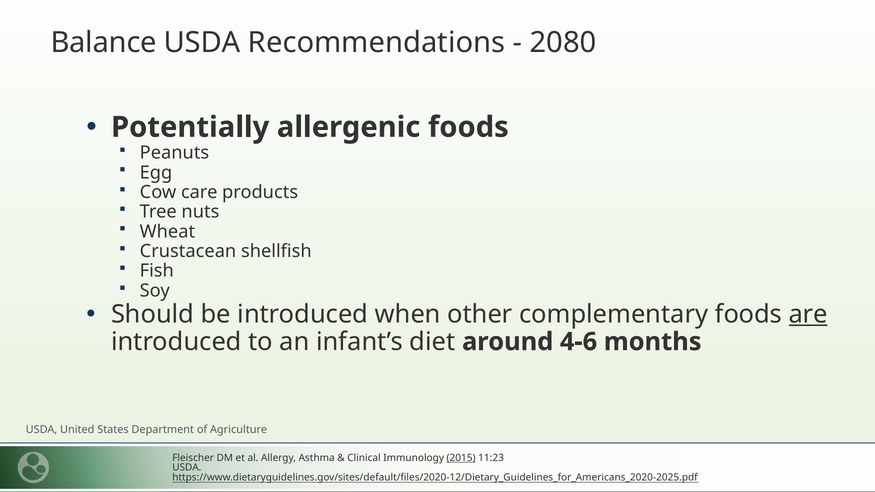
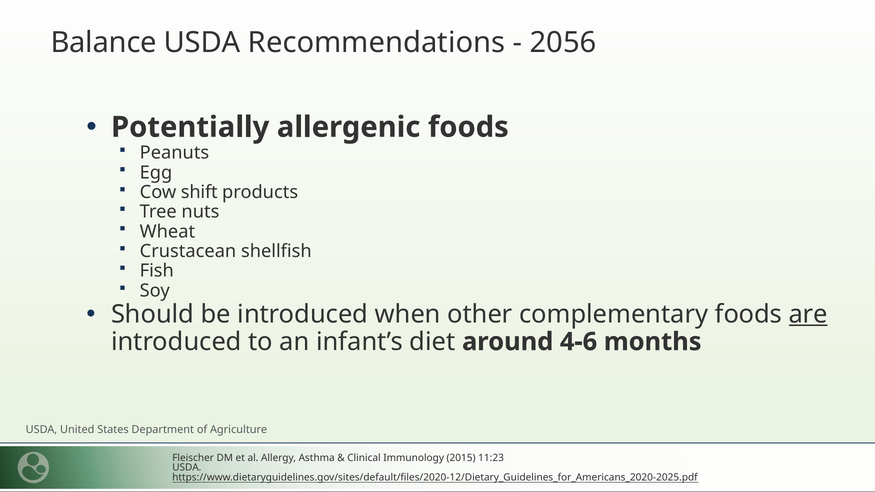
2080: 2080 -> 2056 (563, 43)
care: care -> shift (199, 192)
2015 underline: present -> none (461, 458)
